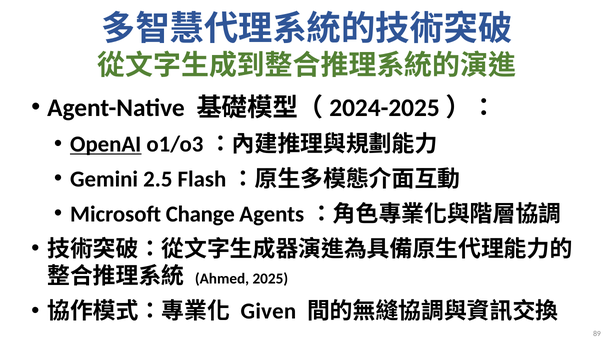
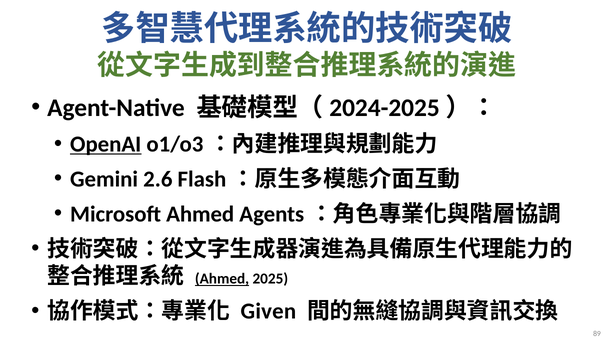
2.5: 2.5 -> 2.6 (158, 179)
Microsoft Change: Change -> Ahmed (200, 214)
Ahmed underline: none -> present (222, 279)
